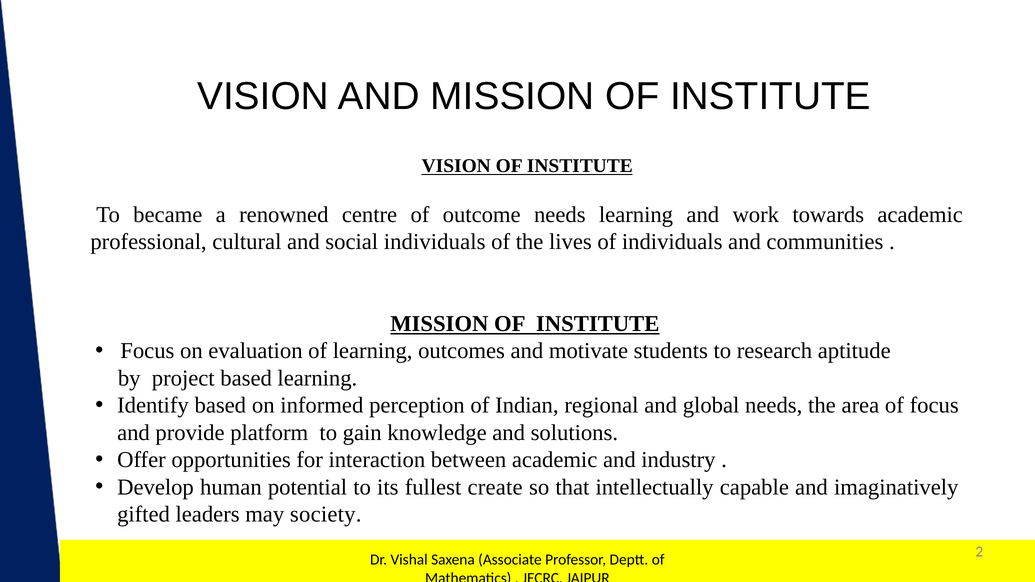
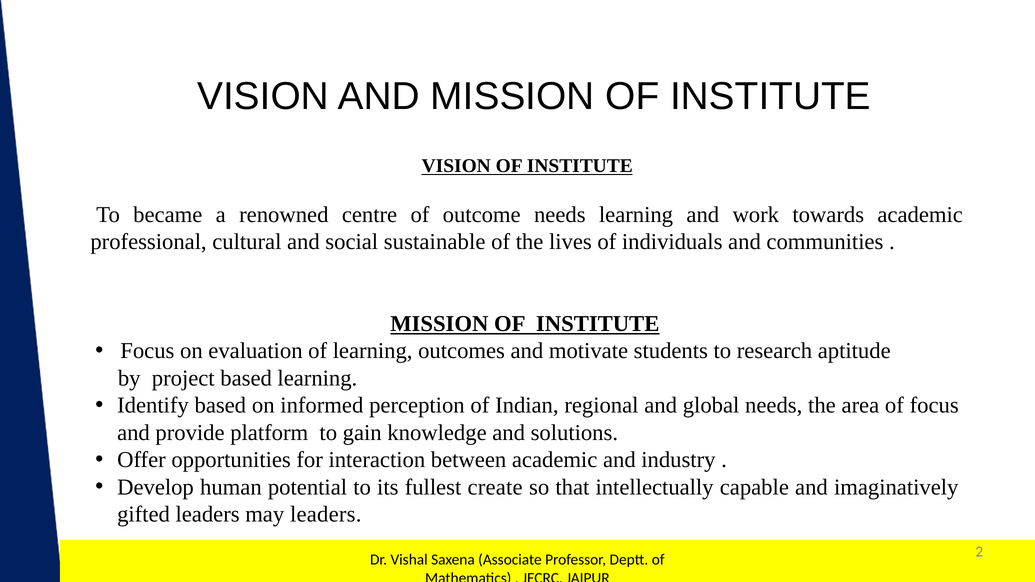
social individuals: individuals -> sustainable (435, 242)
may society: society -> leaders (326, 514)
